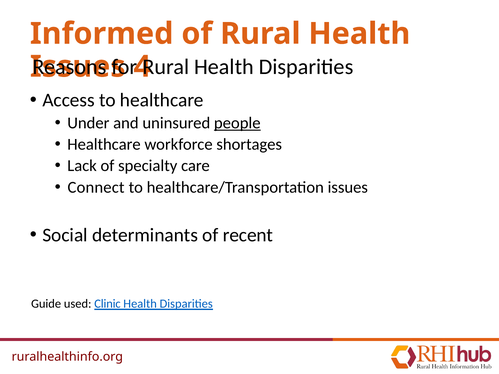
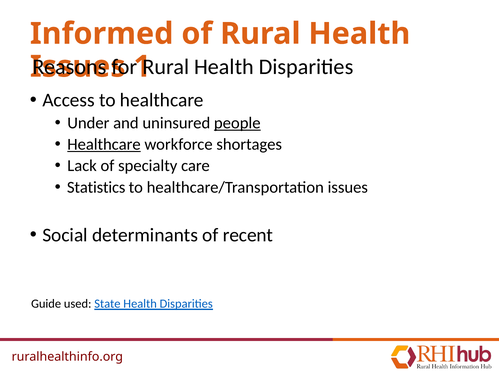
4: 4 -> 1 (142, 67)
Healthcare underline: none -> present (104, 145)
Connect: Connect -> Statistics (96, 187)
Clinic: Clinic -> State (107, 304)
